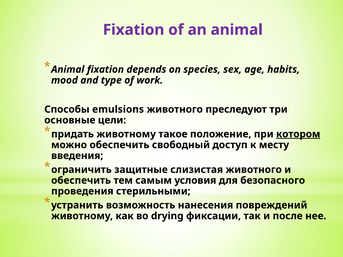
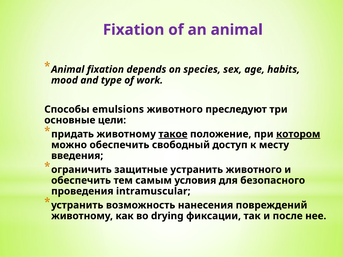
такое underline: none -> present (173, 134)
защитные слизистая: слизистая -> устранить (197, 170)
стерильными: стерильными -> intramuscular (153, 191)
